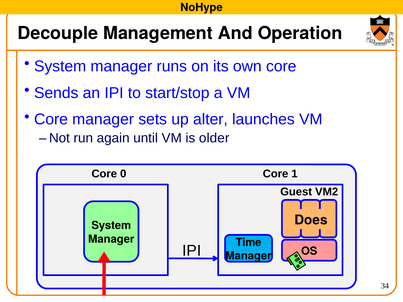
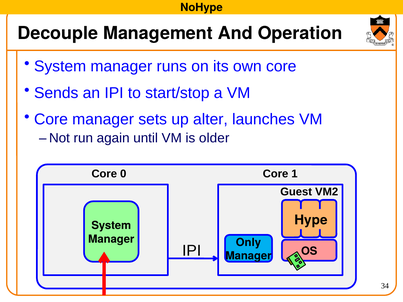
Does: Does -> Hype (311, 220)
Time: Time -> Only (248, 243)
